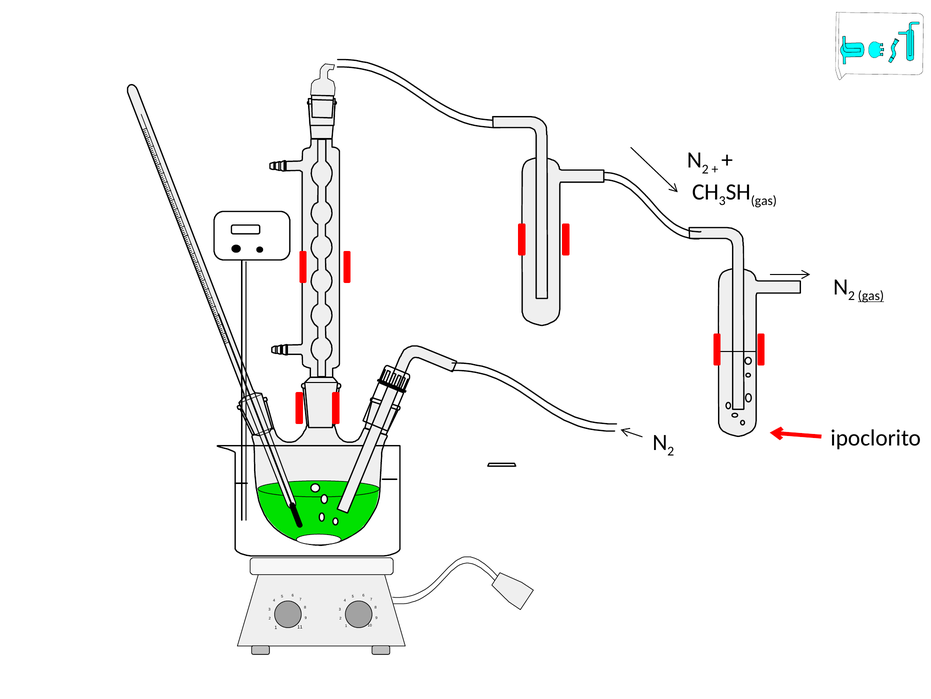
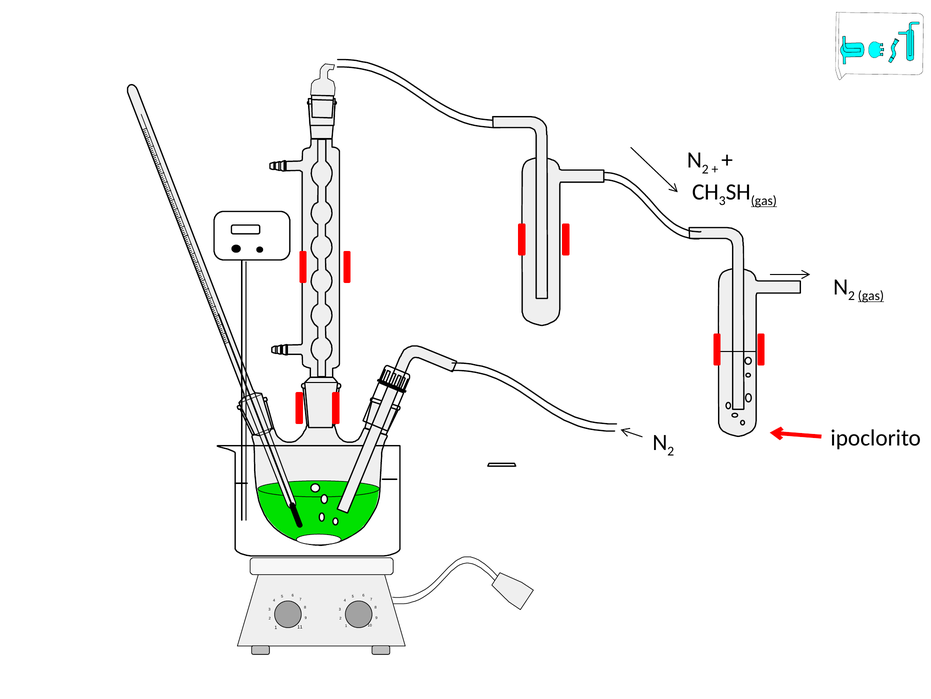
gas underline: none -> present (764, 201)
